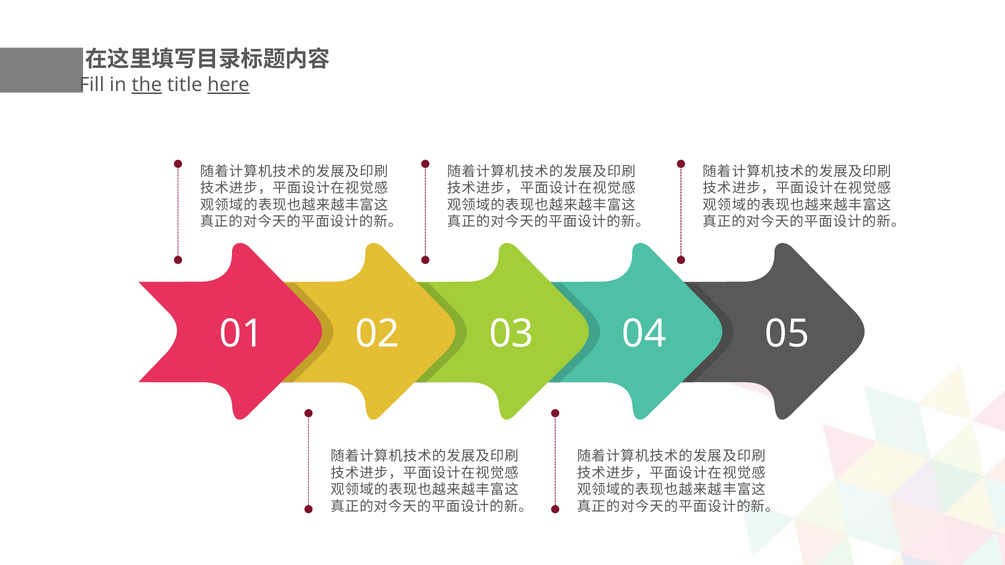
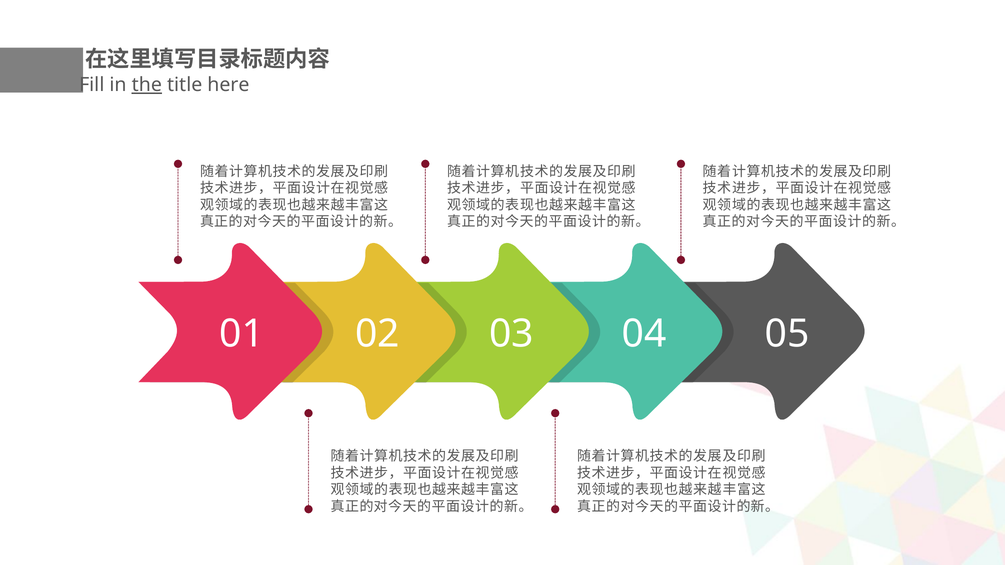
here underline: present -> none (228, 85)
